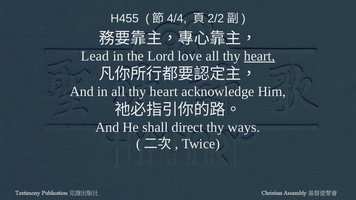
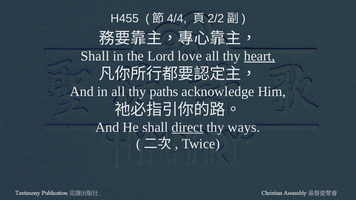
Lead: Lead -> Shall (95, 56)
in all thy heart: heart -> paths (164, 92)
direct underline: none -> present (187, 127)
